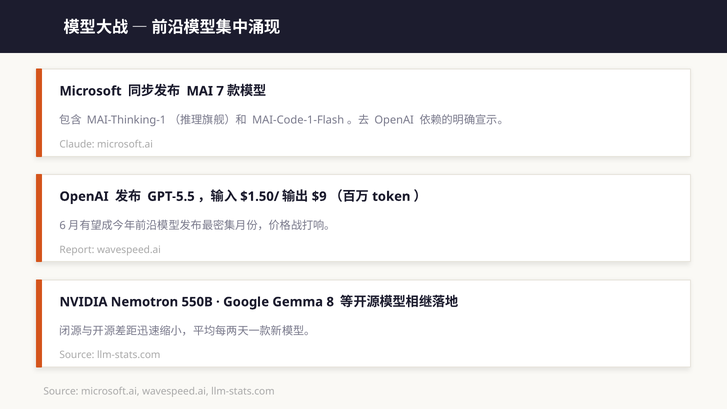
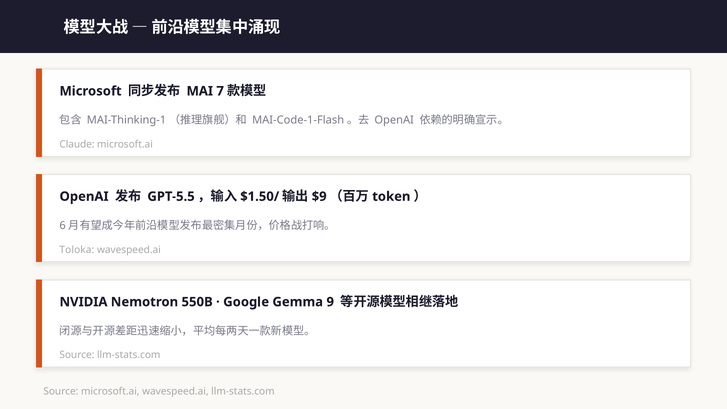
Report: Report -> Toloka (77, 250)
8: 8 -> 9 (330, 302)
